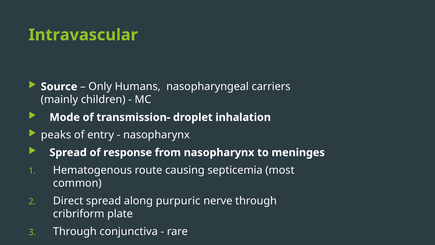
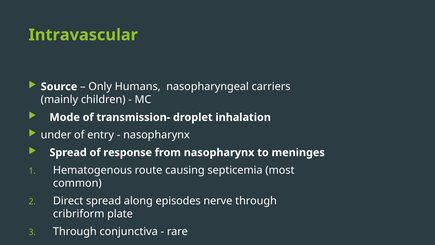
peaks: peaks -> under (56, 135)
purpuric: purpuric -> episodes (178, 201)
